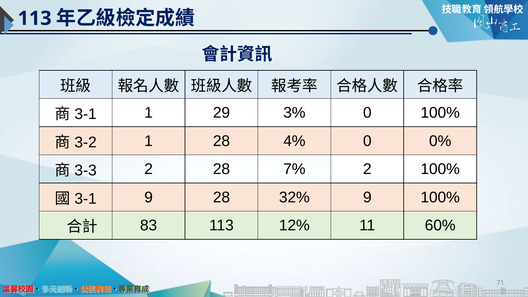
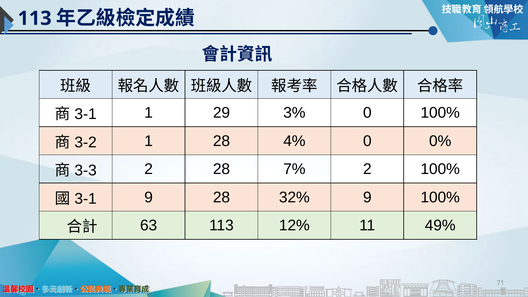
83: 83 -> 63 (149, 225)
60%: 60% -> 49% (440, 225)
